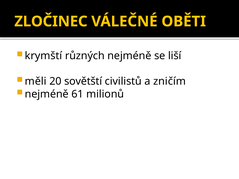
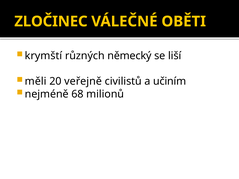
různých nejméně: nejméně -> německý (129, 56)
sovětští: sovětští -> veřejně (83, 81)
zničím: zničím -> učiním (170, 81)
61: 61 -> 68 (77, 94)
